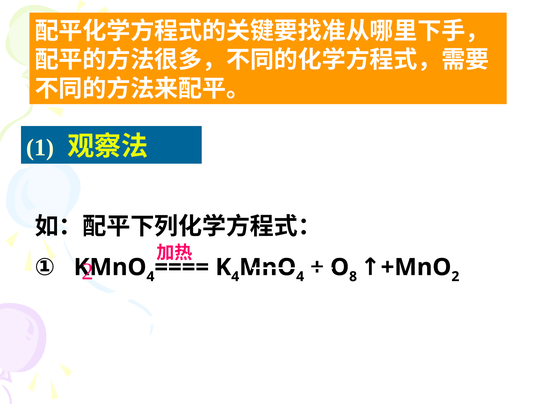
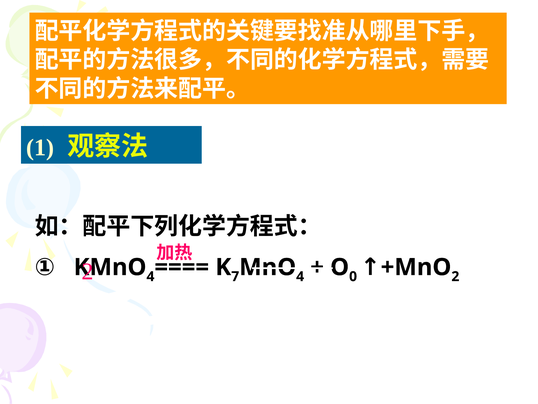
4: 4 -> 7 (235, 276)
8: 8 -> 0 (353, 276)
